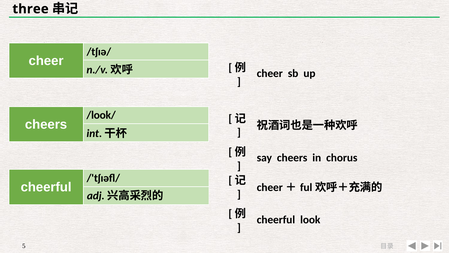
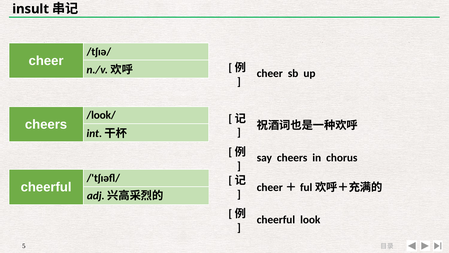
three: three -> insult (31, 9)
